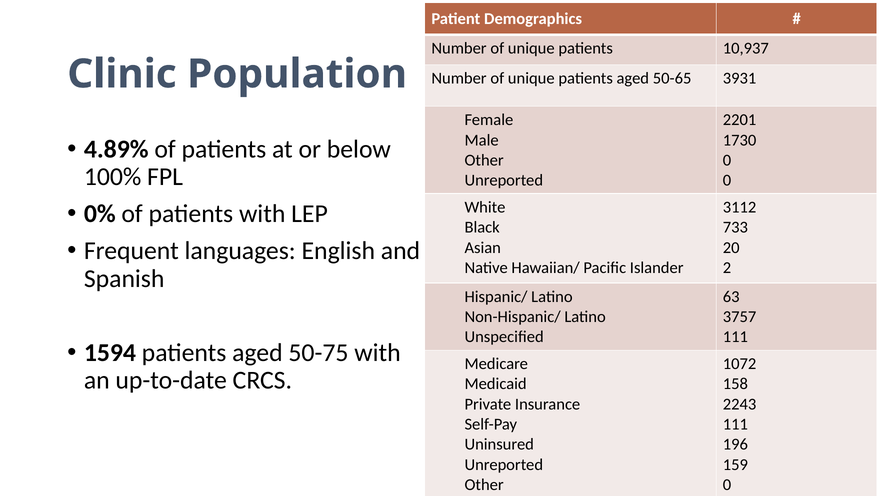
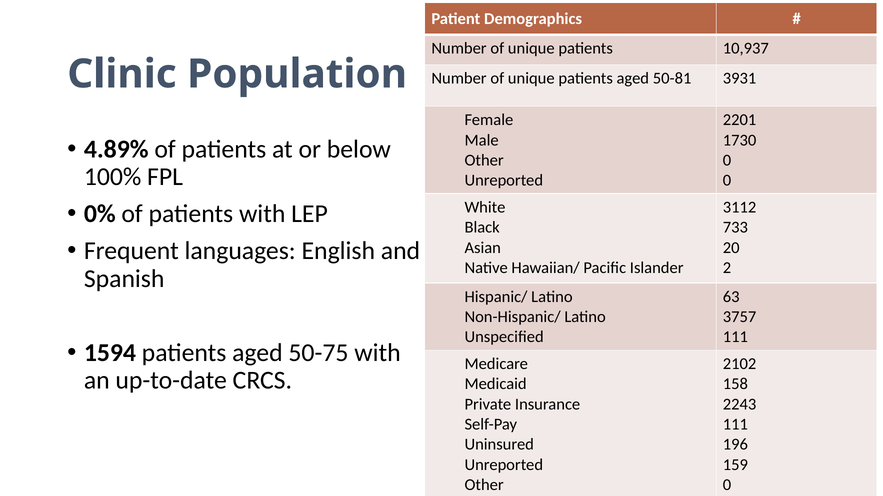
50-65: 50-65 -> 50-81 (672, 78)
1072: 1072 -> 2102 (740, 364)
